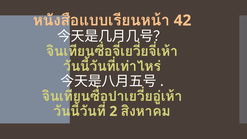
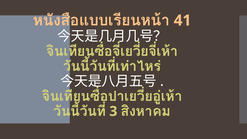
42: 42 -> 41 (182, 20)
2: 2 -> 3 (113, 111)
